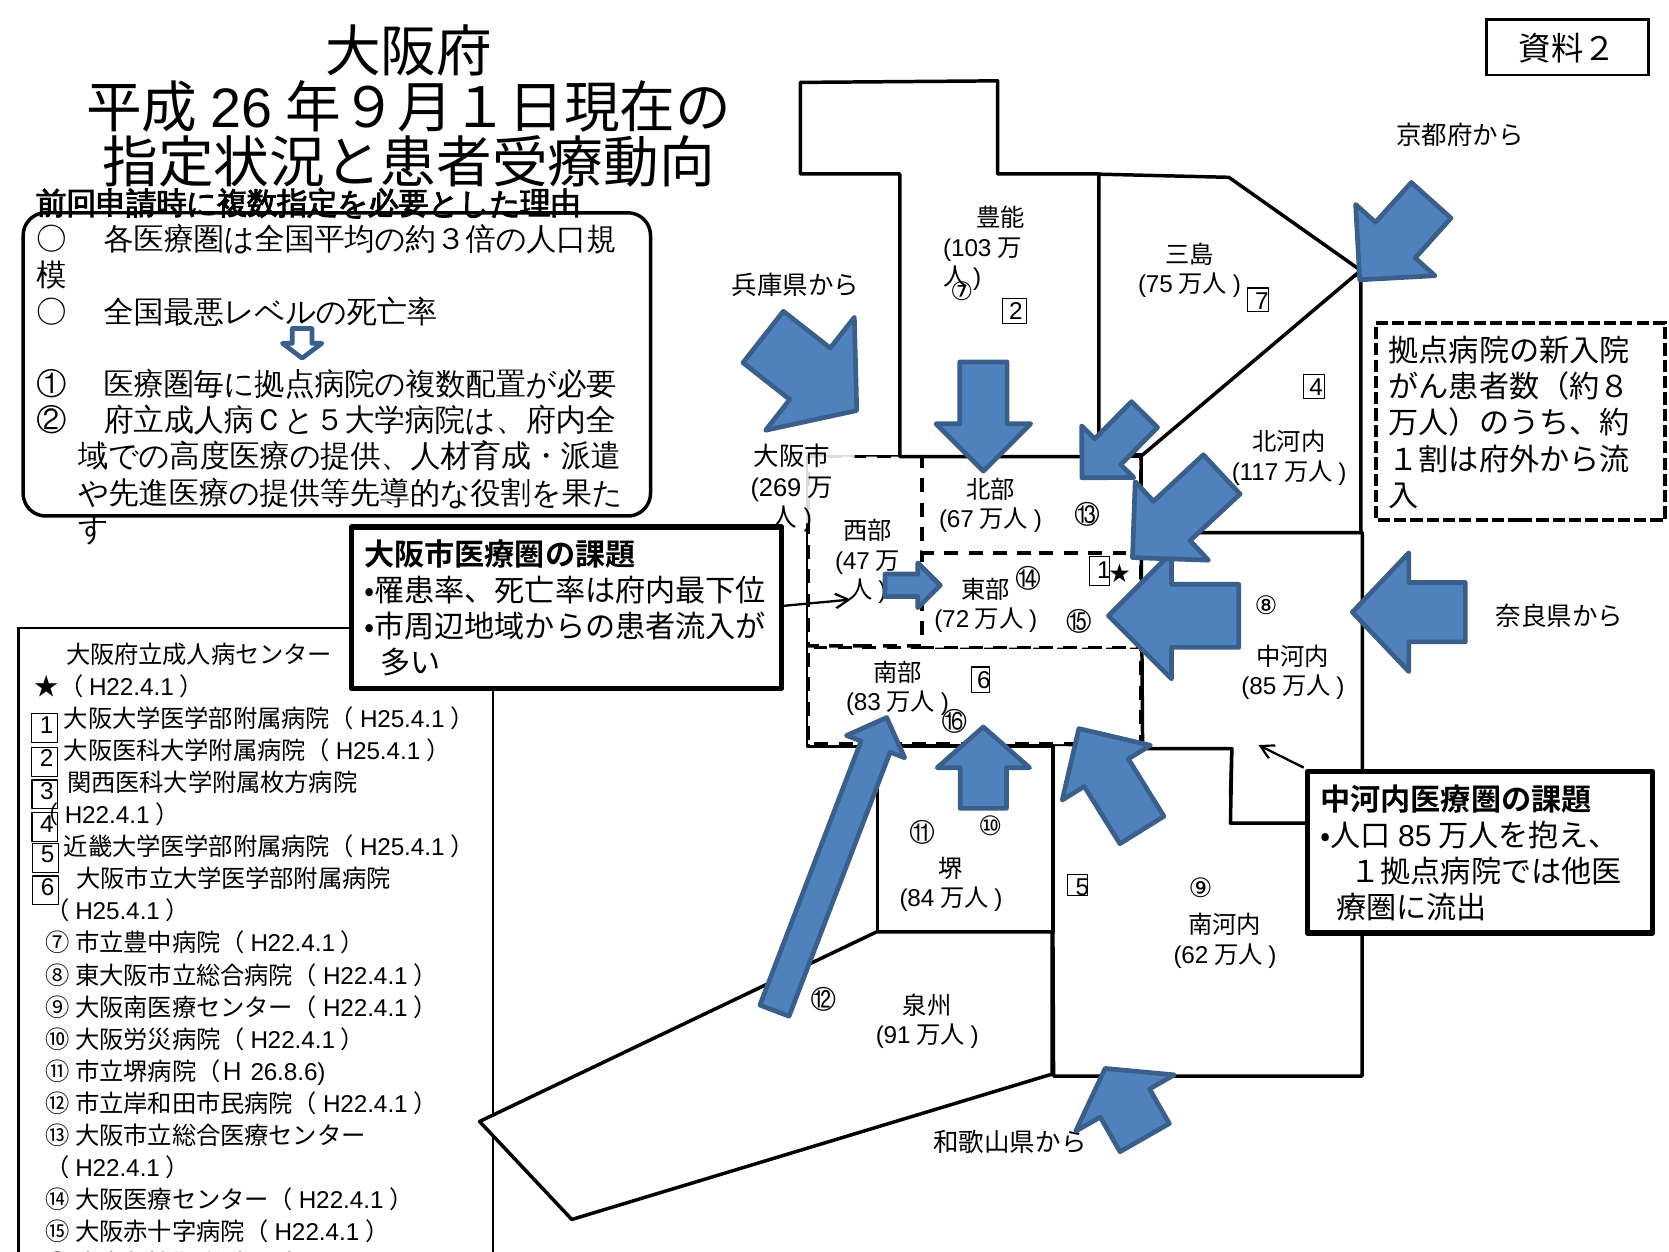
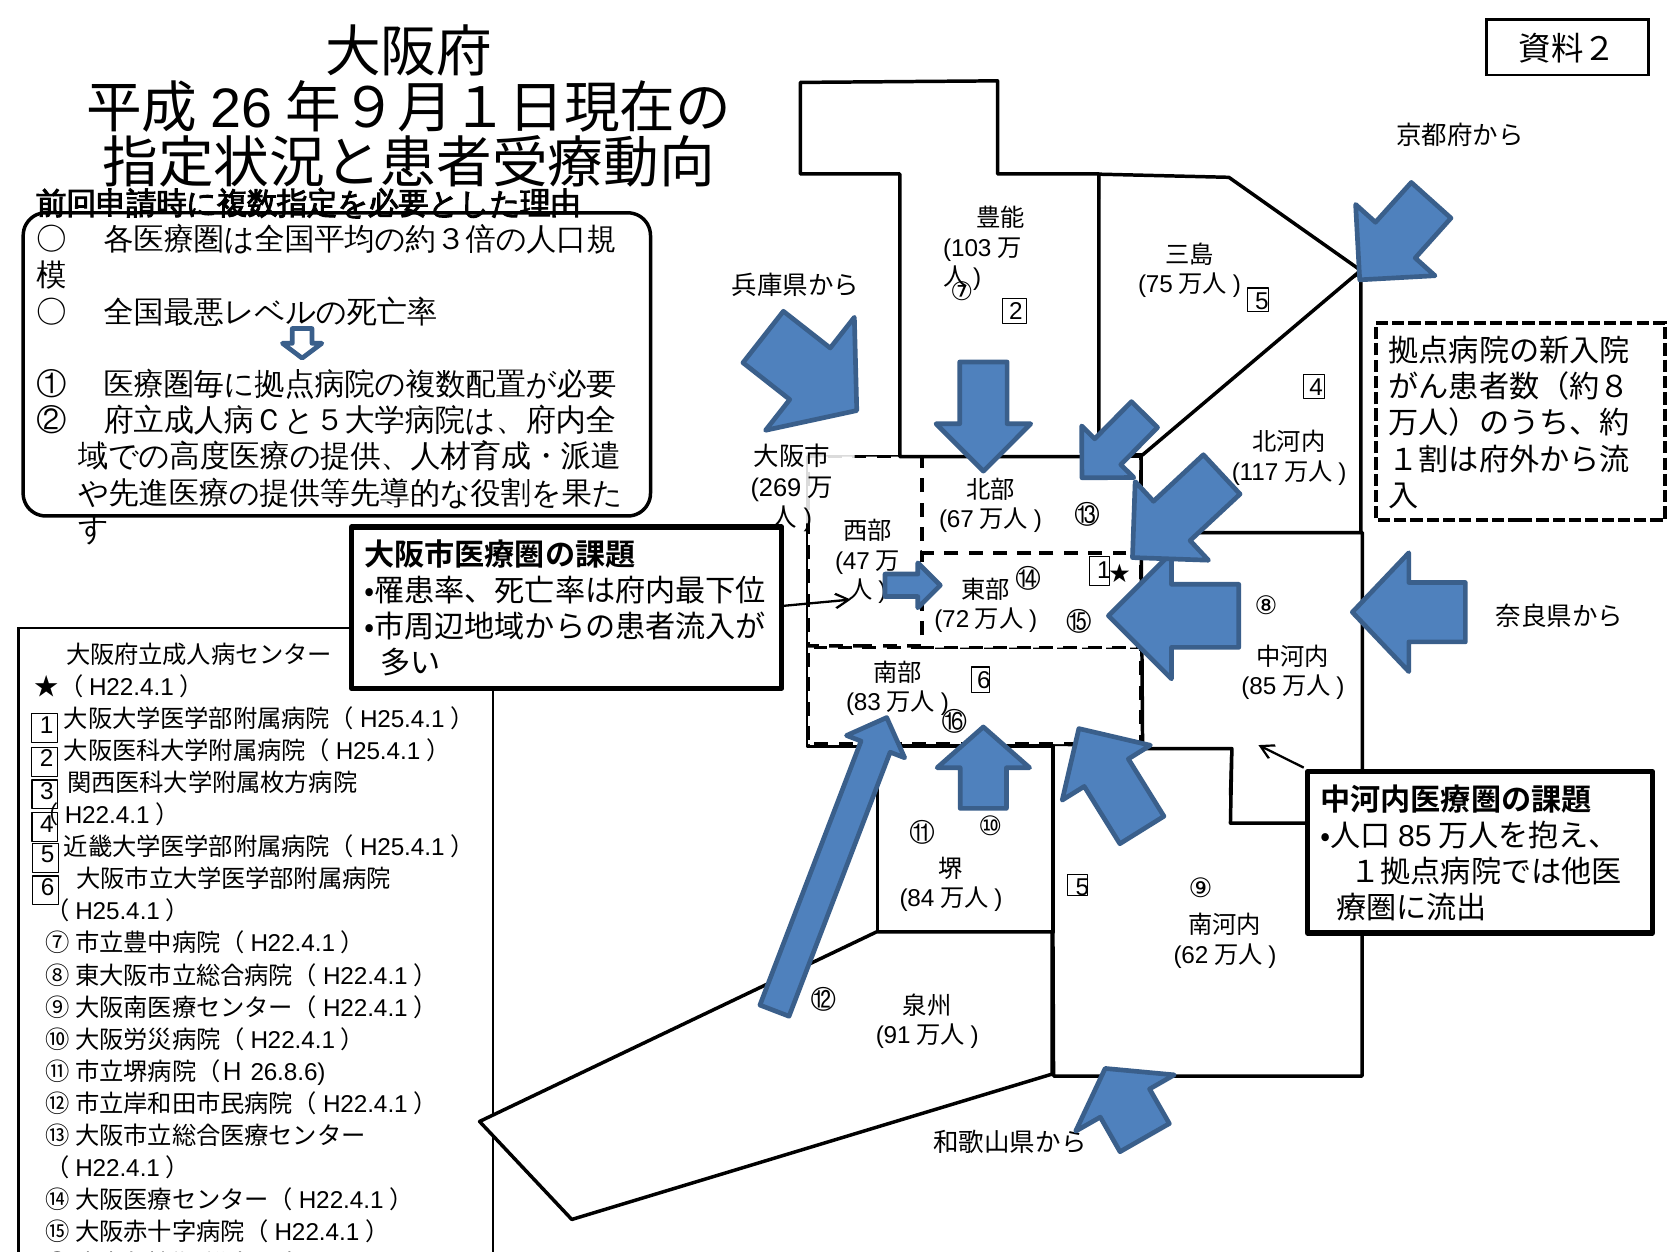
7: 7 -> 5 (1262, 302)
